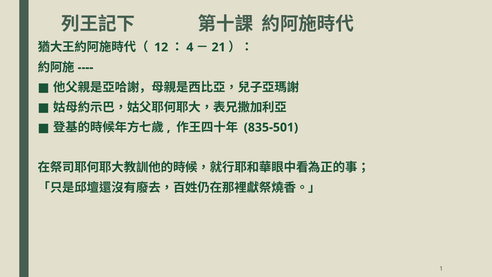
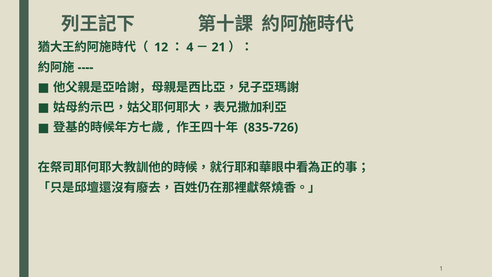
835-501: 835-501 -> 835-726 (271, 127)
